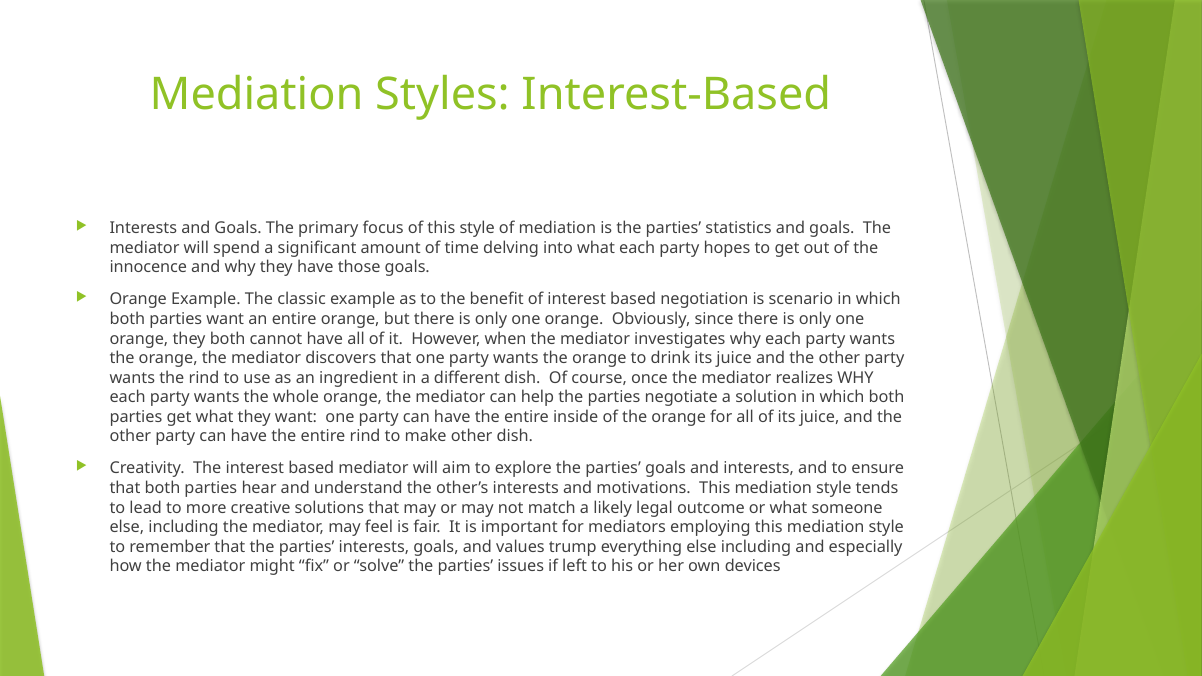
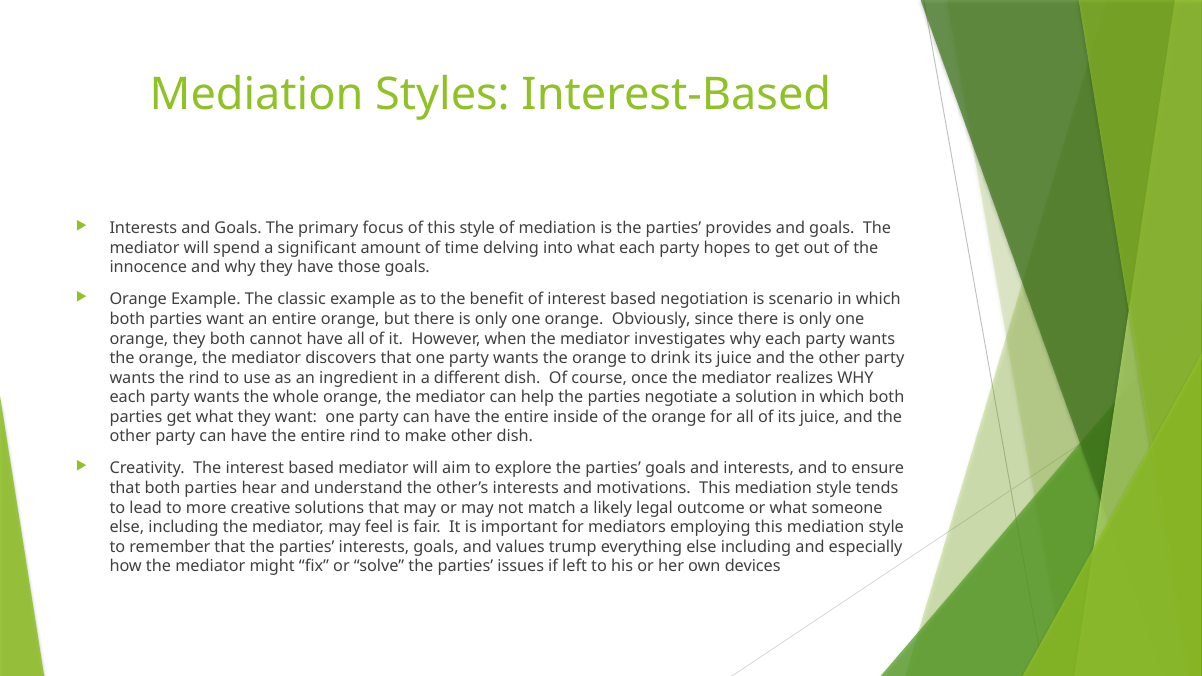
statistics: statistics -> provides (739, 228)
